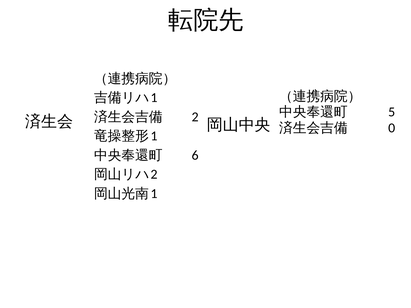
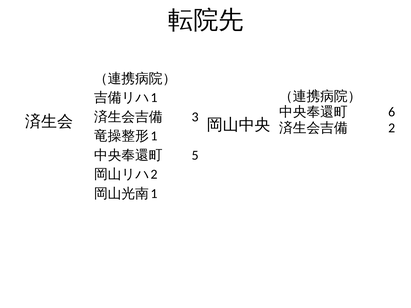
5: 5 -> 6 (392, 112)
2: 2 -> 3 (195, 117)
0: 0 -> 2 (392, 128)
6: 6 -> 5 (195, 155)
